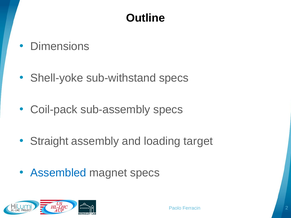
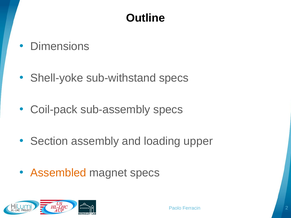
Straight: Straight -> Section (49, 141)
target: target -> upper (198, 141)
Assembled colour: blue -> orange (58, 173)
